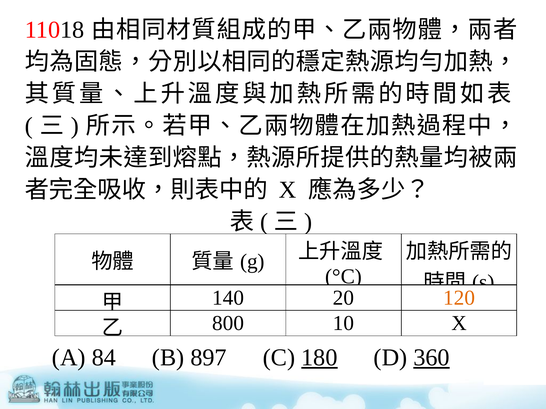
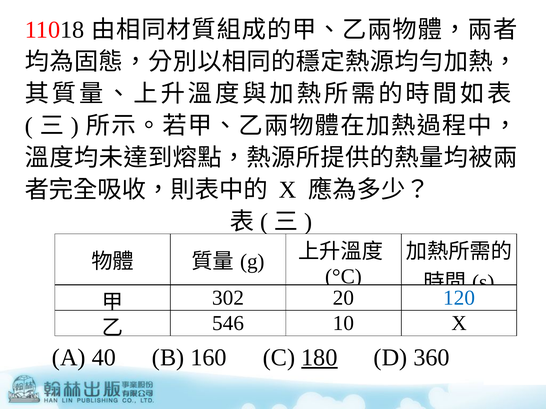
140: 140 -> 302 (228, 298)
120 colour: orange -> blue (459, 298)
800: 800 -> 546 (228, 324)
84: 84 -> 40 (104, 358)
897: 897 -> 160 (209, 358)
360 underline: present -> none (432, 358)
